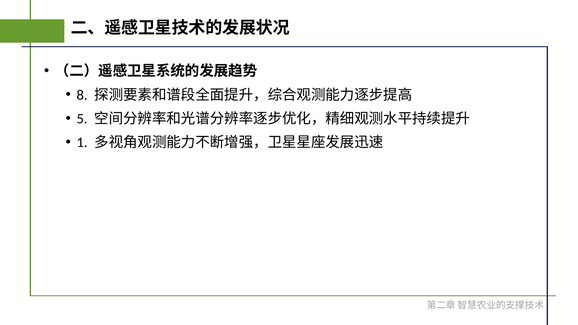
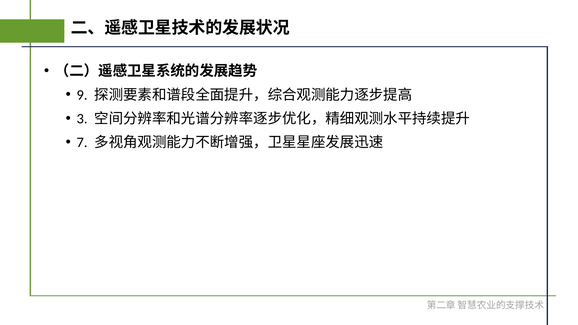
8: 8 -> 9 (82, 95)
5: 5 -> 3 (82, 119)
1: 1 -> 7 (82, 143)
